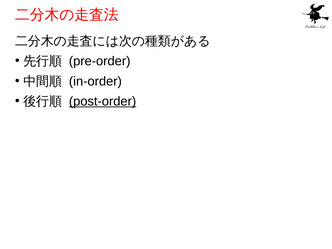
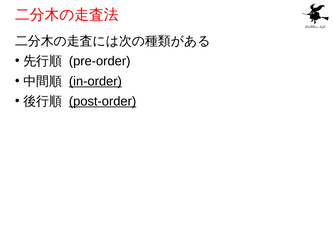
in-order underline: none -> present (95, 81)
